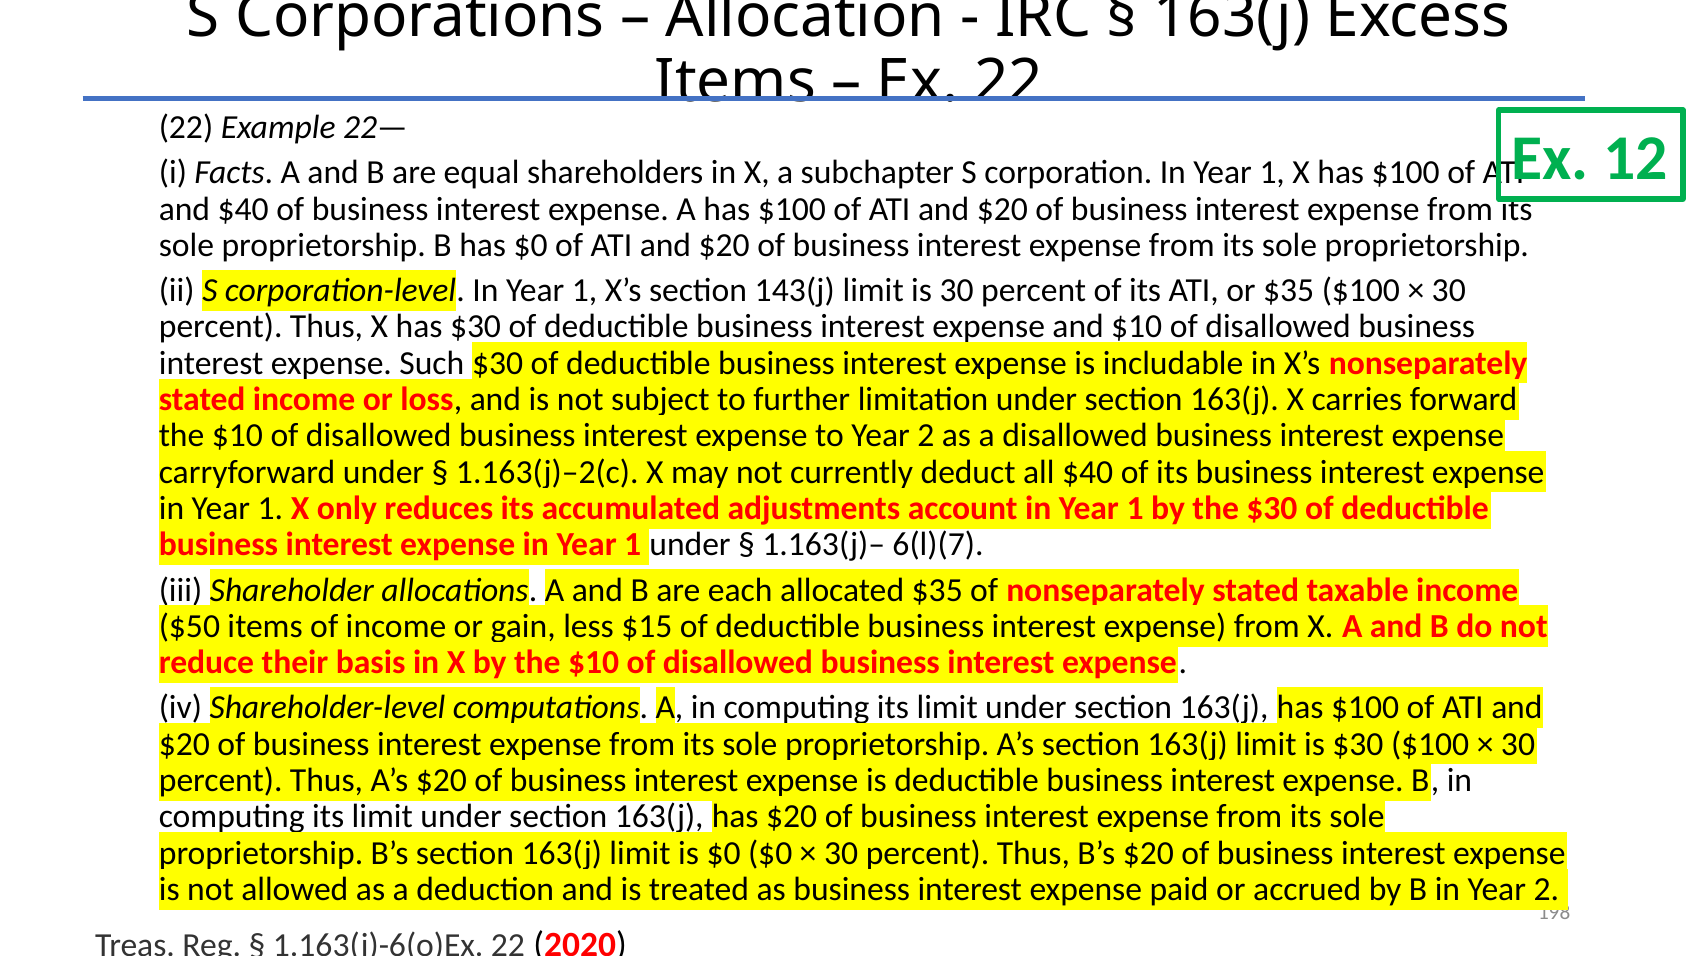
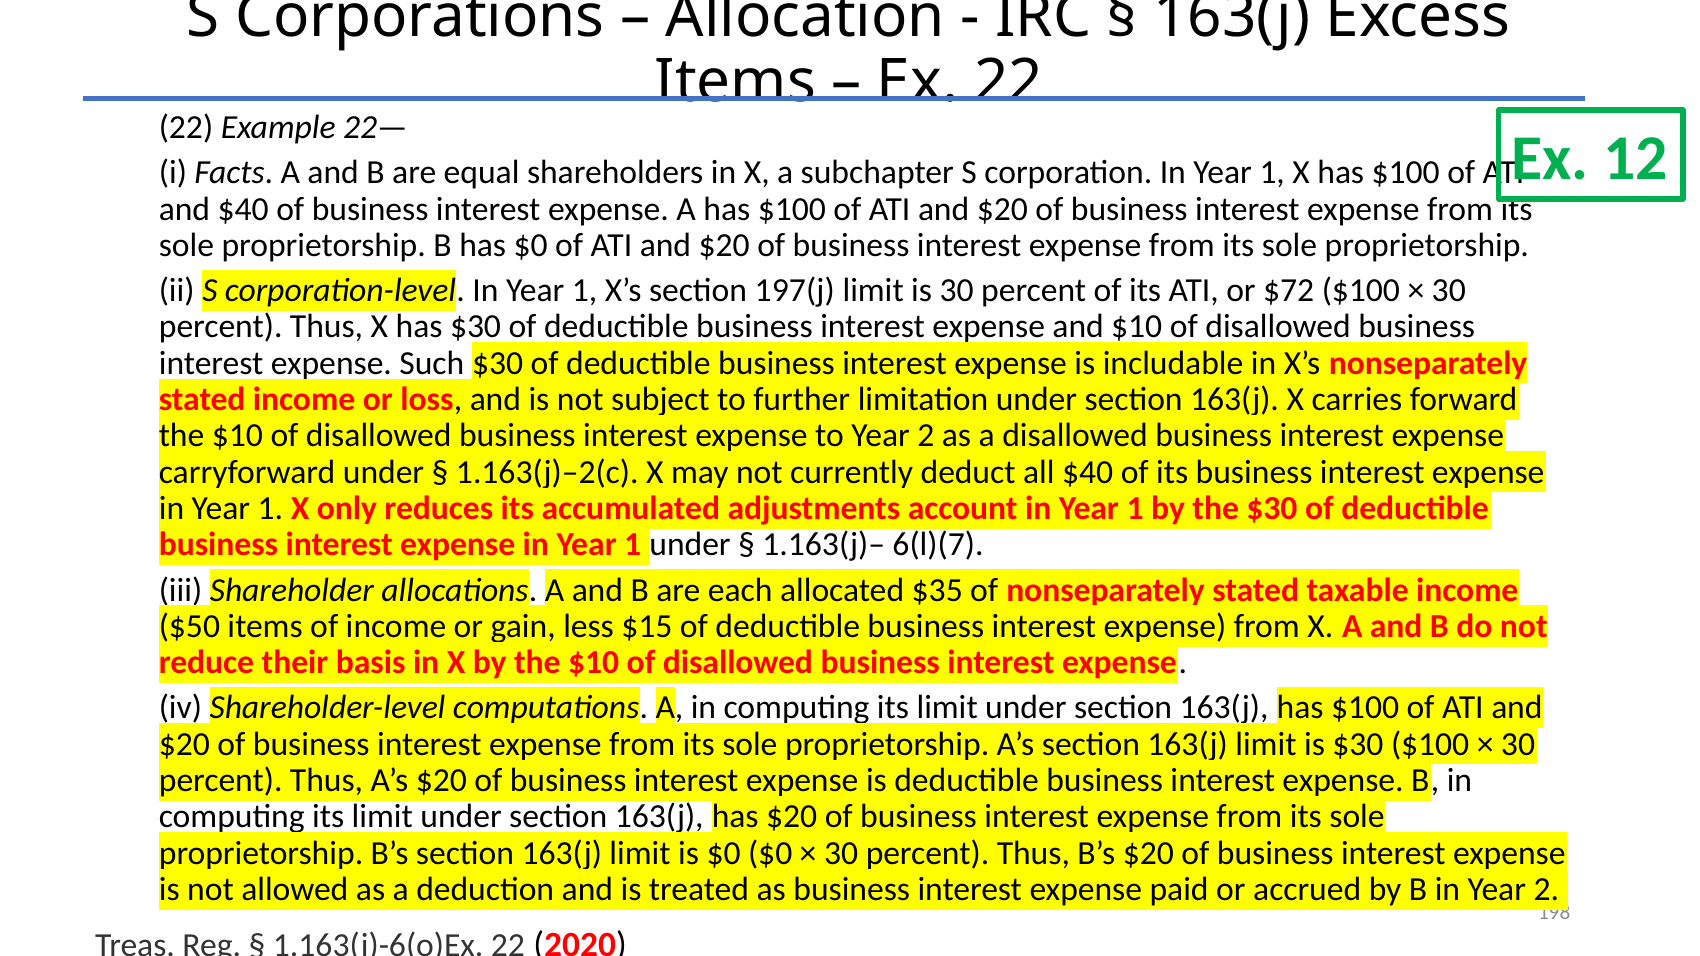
143(j: 143(j -> 197(j (795, 291)
or $35: $35 -> $72 (1289, 291)
